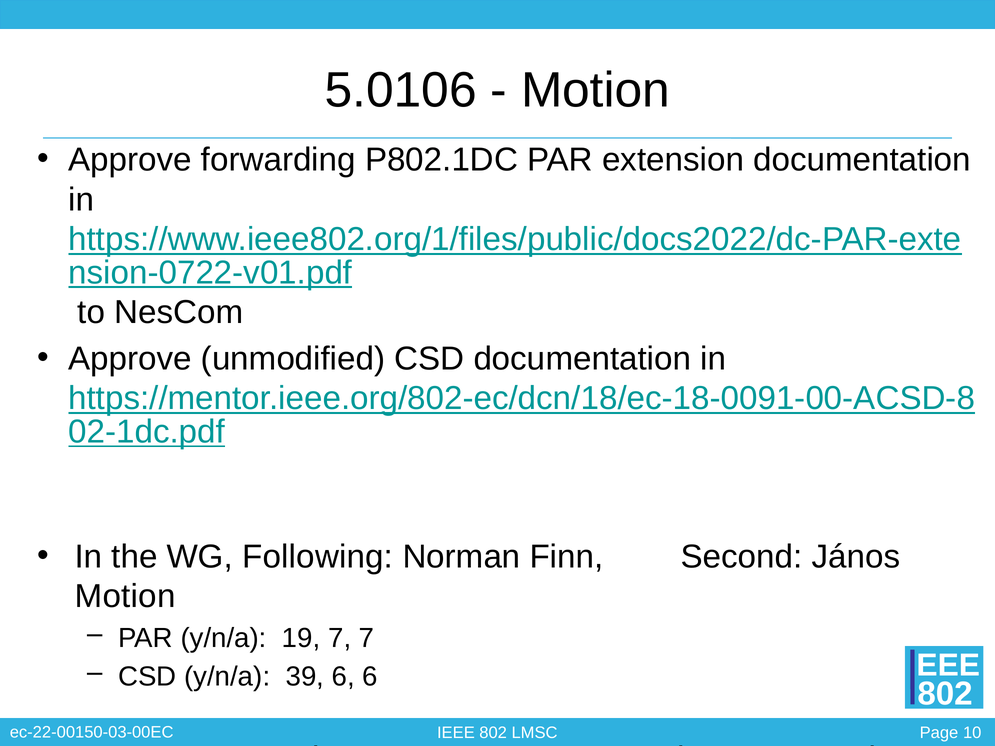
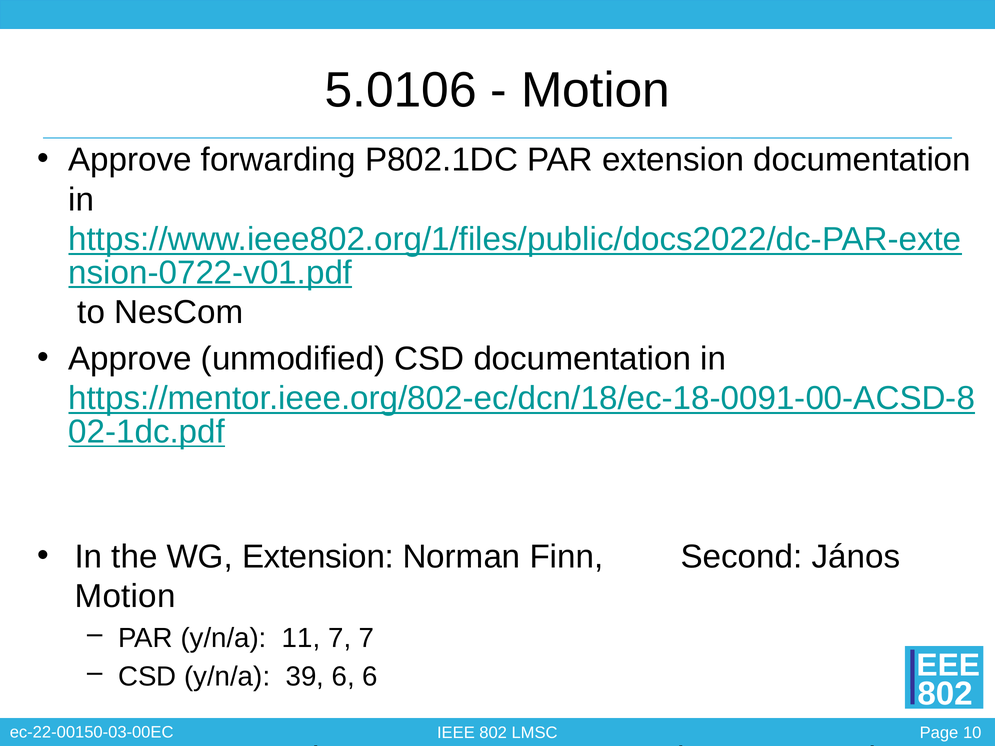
WG Following: Following -> Extension (318, 557)
19: 19 -> 11 (301, 638)
